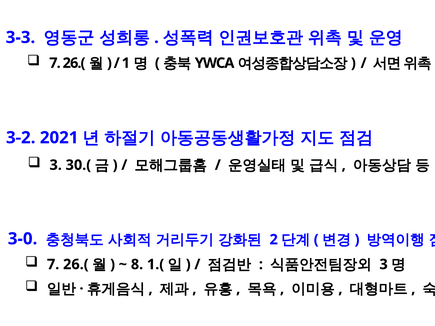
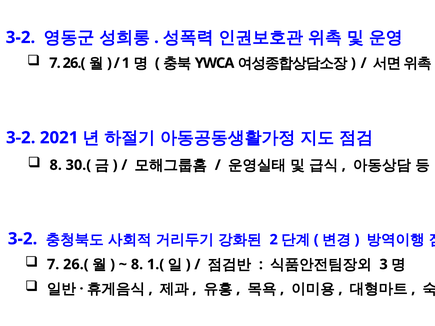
3-3: 3-3 -> 3-2 (20, 37)
3: 3 -> 8 (56, 165)
3-0: 3-0 -> 3-2 (23, 239)
